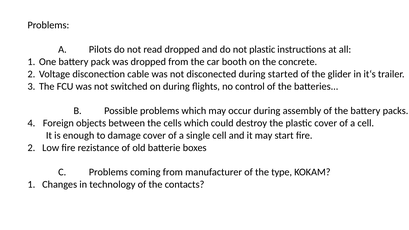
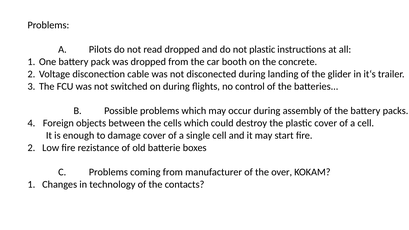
started: started -> landing (283, 74)
type: type -> over (282, 172)
